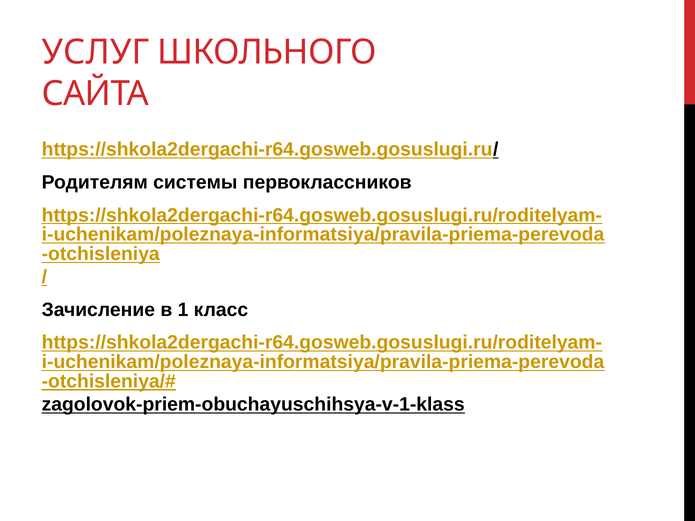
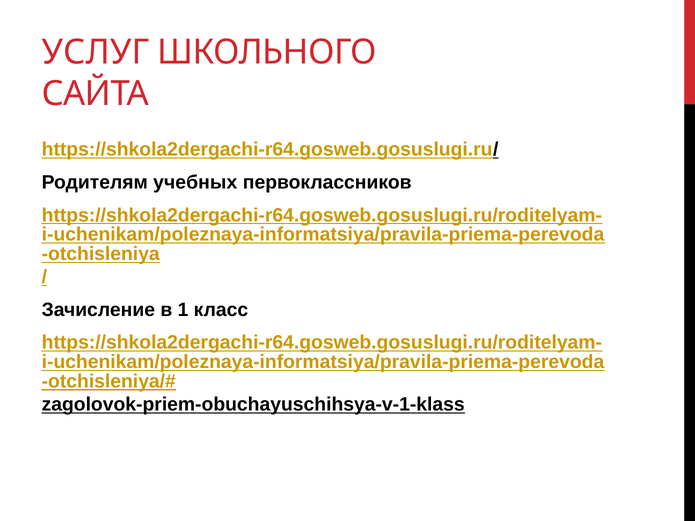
системы: системы -> учебных (195, 182)
